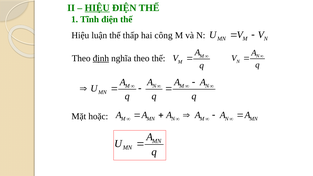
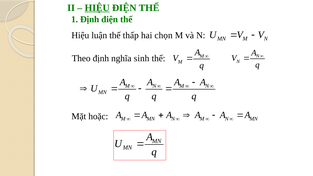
1 Tĩnh: Tĩnh -> Định (90, 19)
công: công -> chọn (164, 35)
định underline: present -> none (101, 58)
nghĩa theo: theo -> sinh (142, 58)
